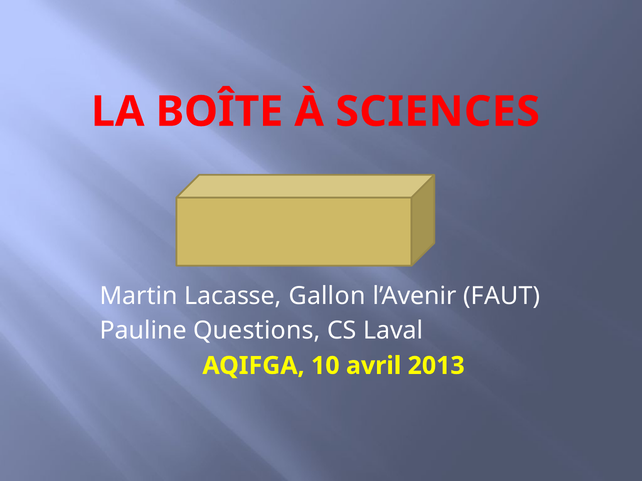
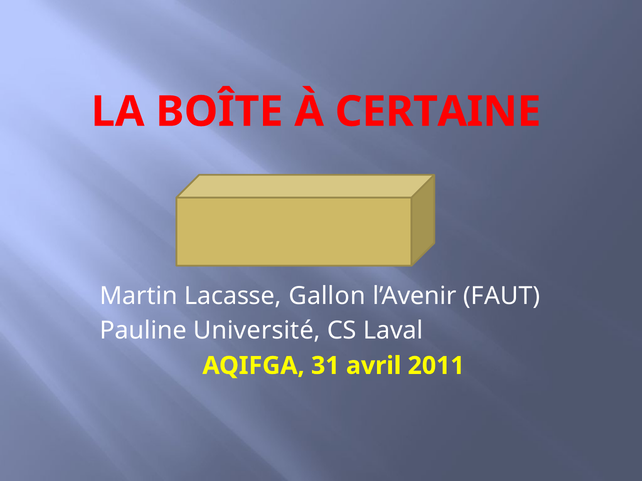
SCIENCES: SCIENCES -> CERTAINE (438, 112)
Questions: Questions -> Université (257, 331)
10: 10 -> 31 (325, 366)
2013: 2013 -> 2011 (436, 366)
